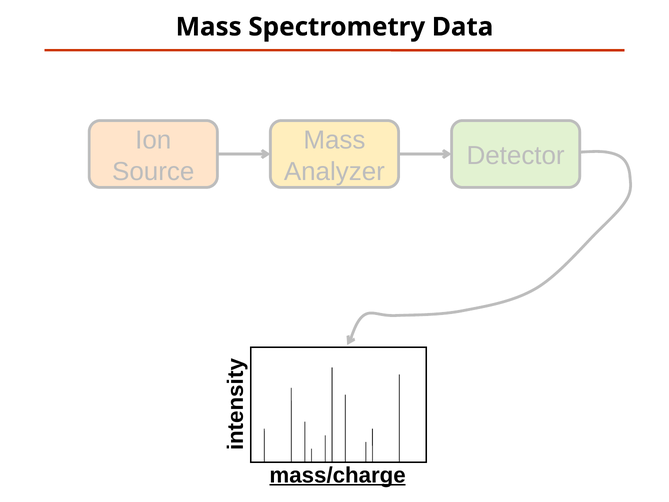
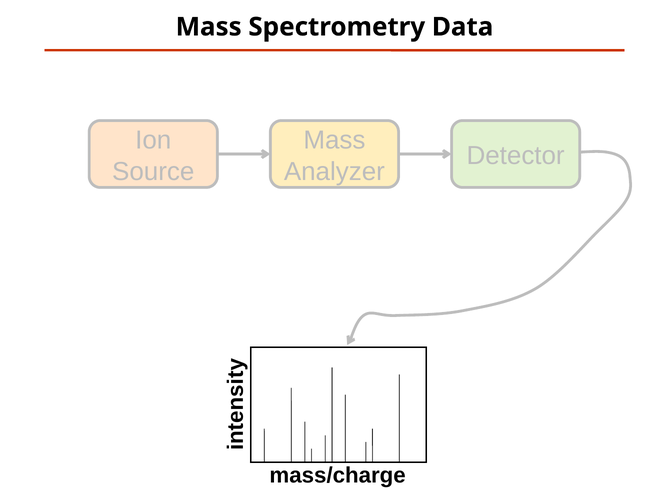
mass/charge underline: present -> none (338, 475)
